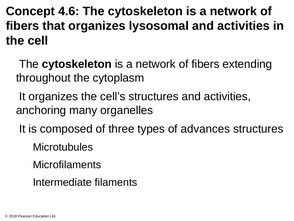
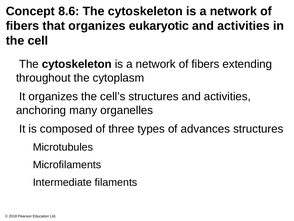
4.6: 4.6 -> 8.6 (69, 11)
lysosomal: lysosomal -> eukaryotic (159, 26)
